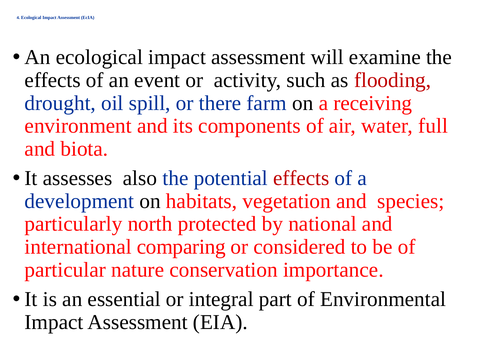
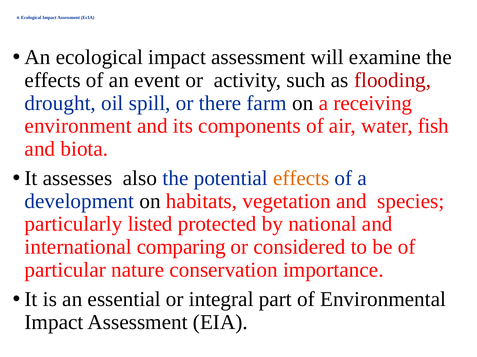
full: full -> fish (433, 126)
effects colour: red -> orange (301, 179)
north: north -> listed (150, 224)
